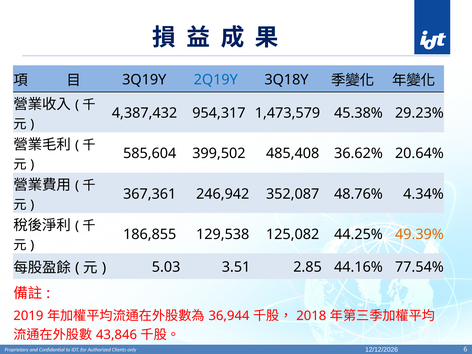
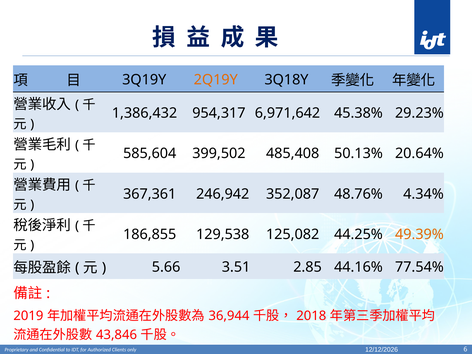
2Q19Y colour: blue -> orange (216, 80)
4,387,432: 4,387,432 -> 1,386,432 (145, 113)
1,473,579: 1,473,579 -> 6,971,642 (287, 113)
36.62%: 36.62% -> 50.13% (358, 154)
5.03: 5.03 -> 5.66 (166, 267)
